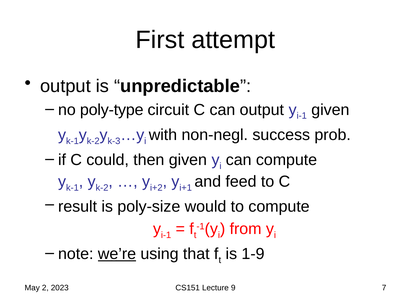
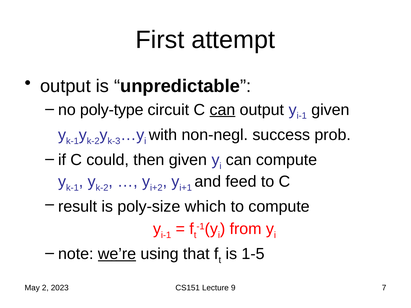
can underline: none -> present (222, 110)
would: would -> which (205, 207)
1-9: 1-9 -> 1-5 (253, 254)
